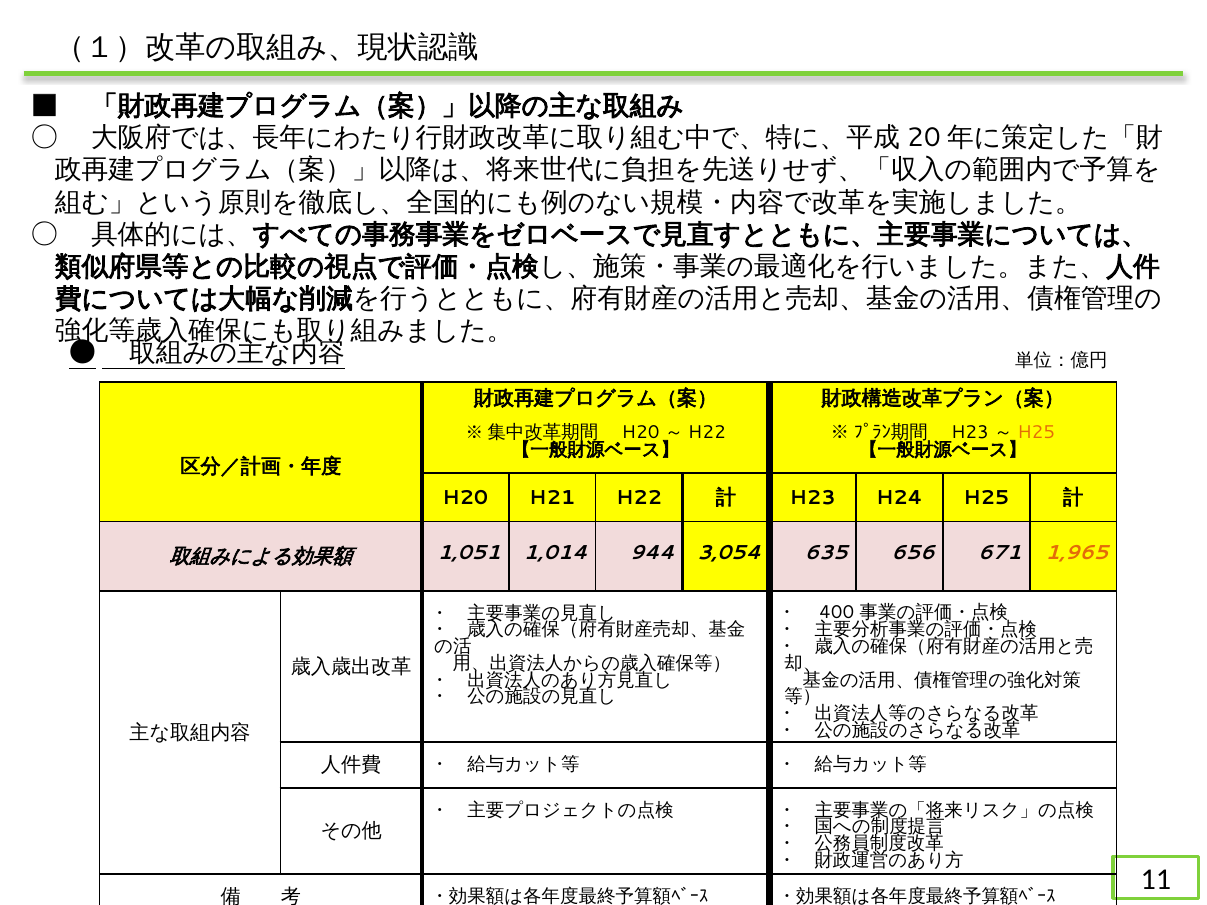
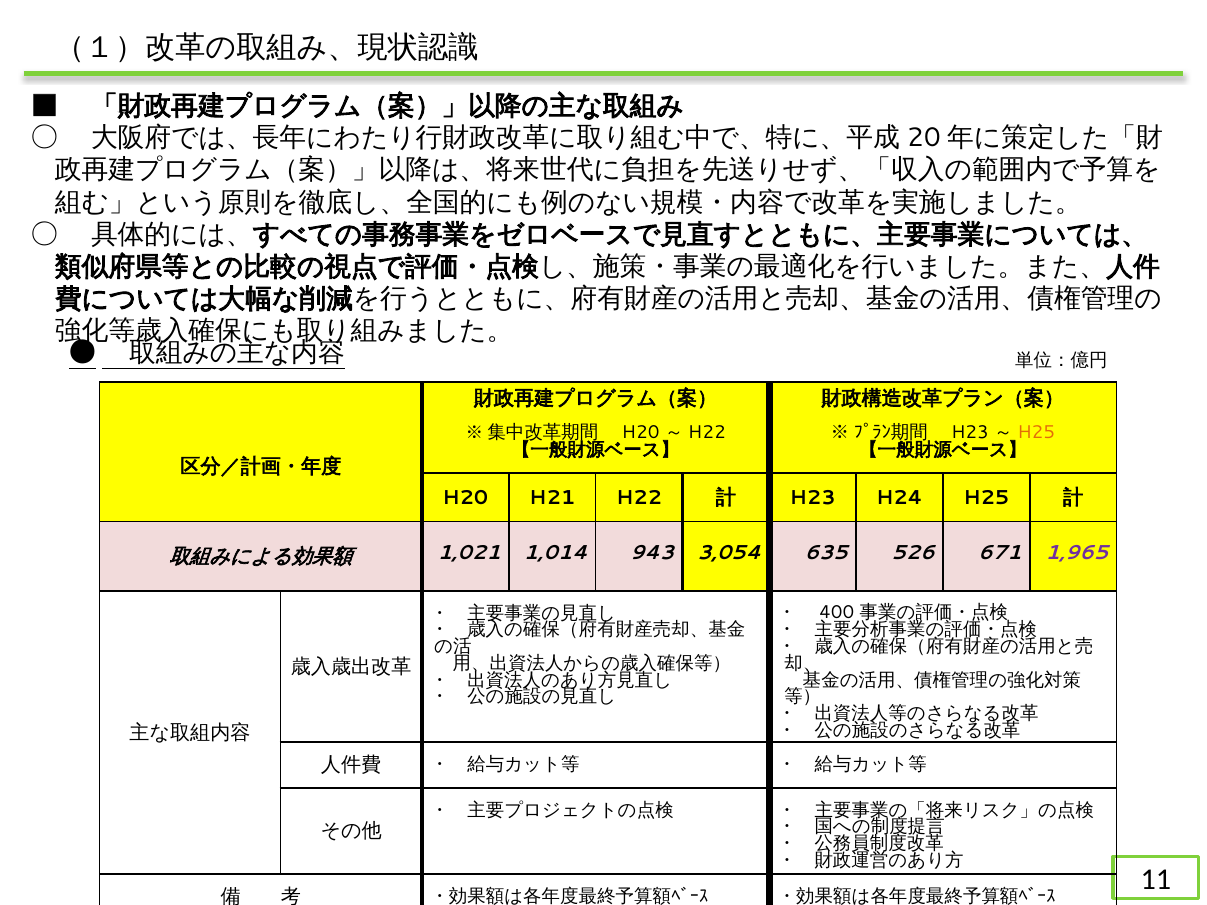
1,051: 1,051 -> 1,021 (469, 553)
944: 944 -> 943 (652, 553)
656: 656 -> 526 (913, 553)
1,965 colour: orange -> purple (1077, 553)
